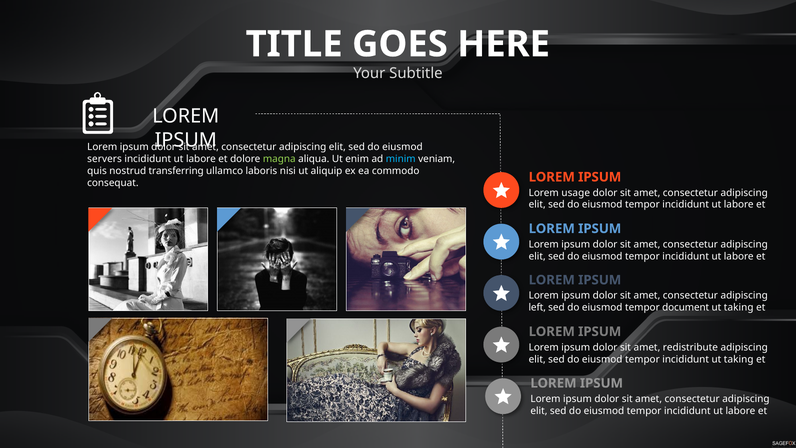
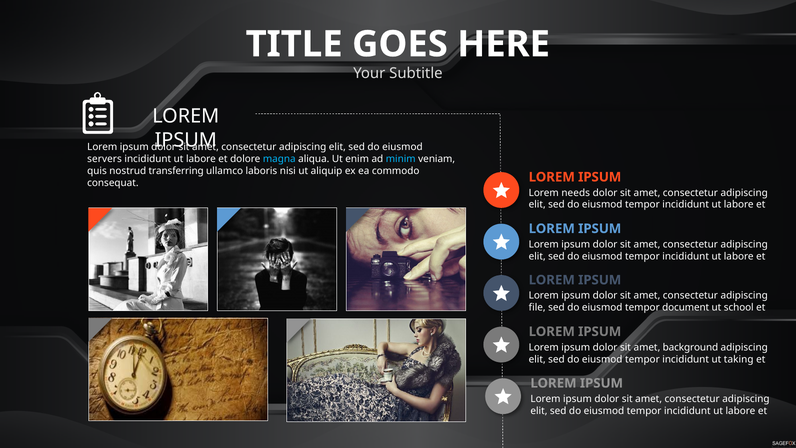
magna colour: light green -> light blue (279, 159)
usage: usage -> needs (576, 193)
left: left -> file (537, 307)
taking: taking -> school (739, 307)
redistribute: redistribute -> background (690, 347)
